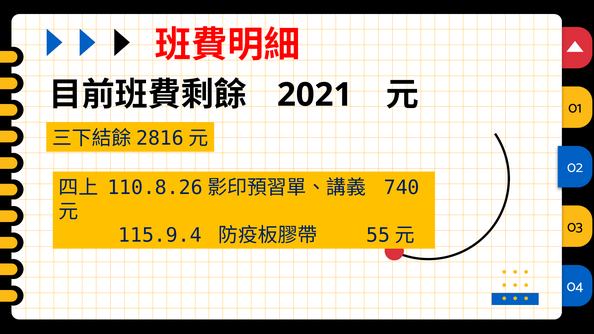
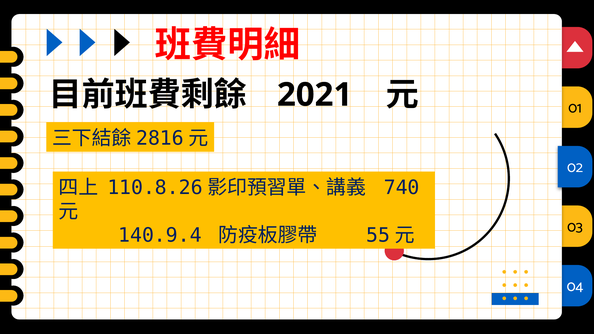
115.9.4: 115.9.4 -> 140.9.4 (160, 235)
